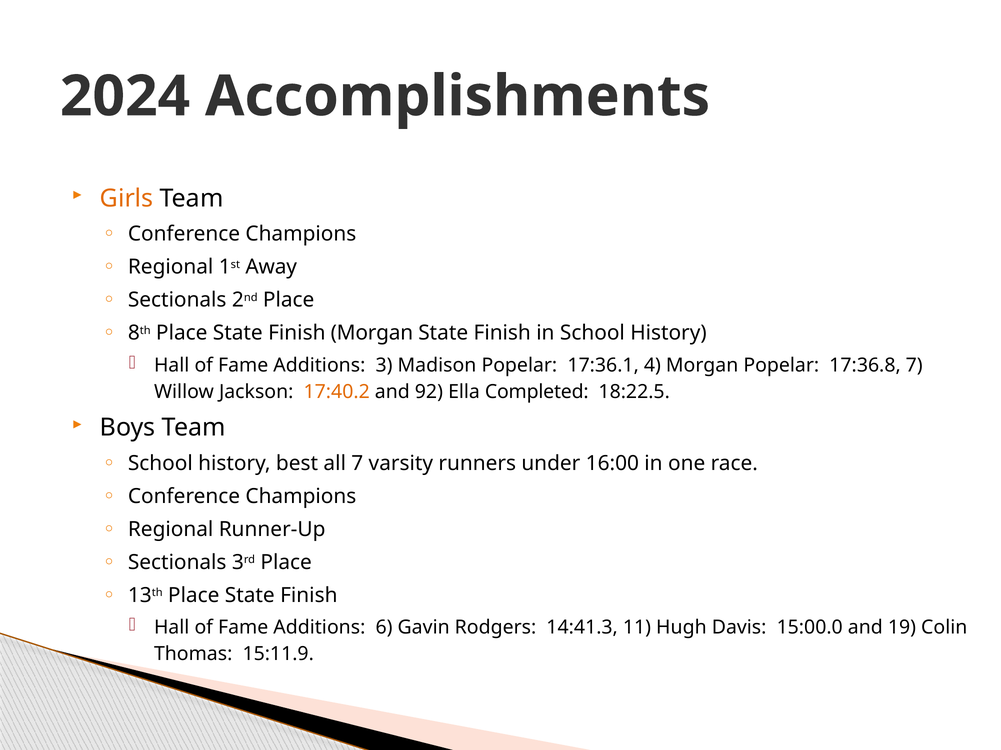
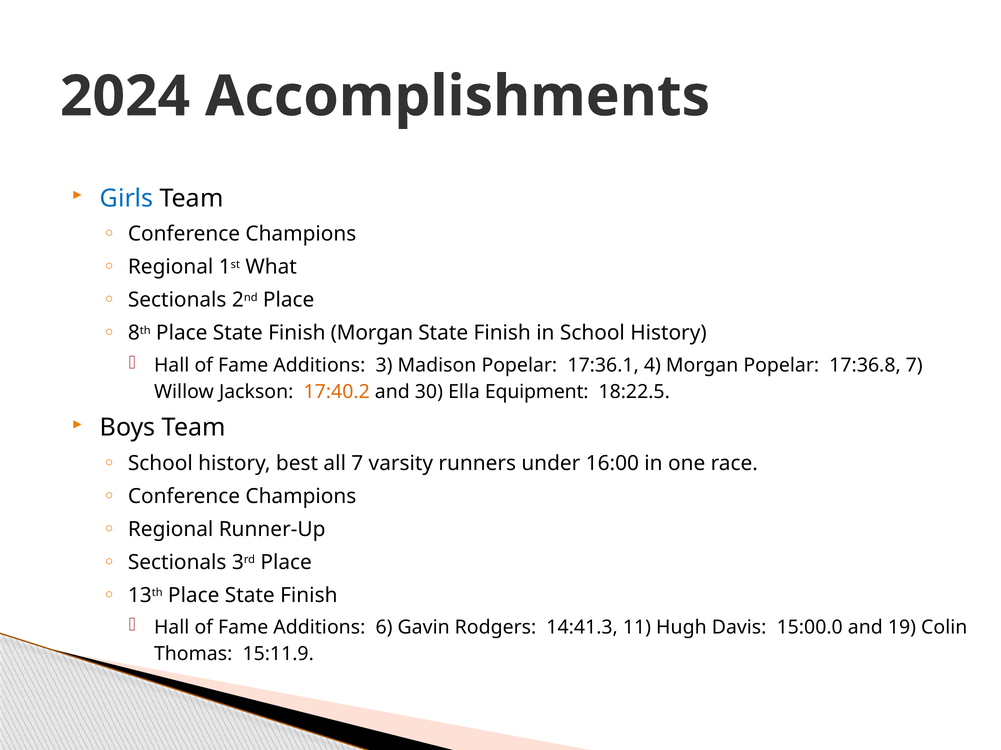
Girls colour: orange -> blue (127, 199)
Away: Away -> What (271, 267)
92: 92 -> 30 (429, 392)
Completed: Completed -> Equipment (537, 392)
